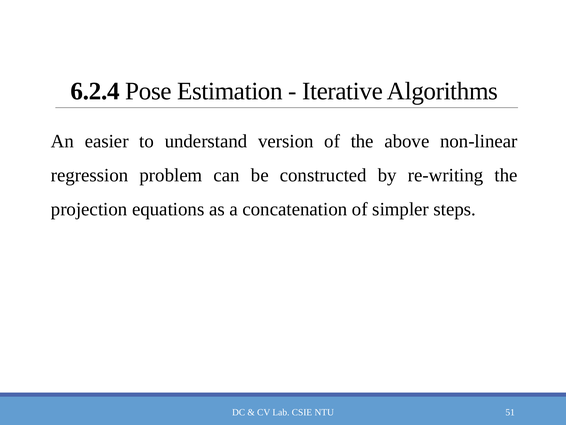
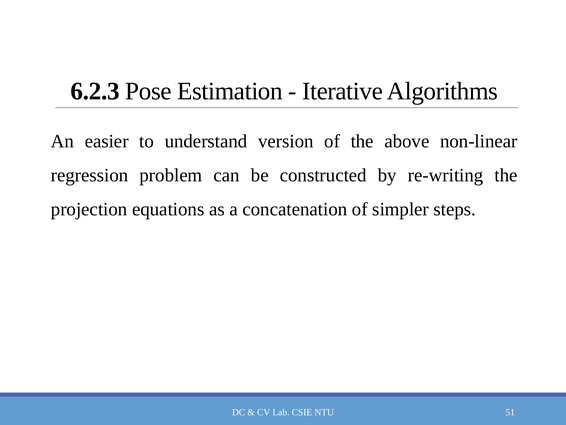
6.2.4: 6.2.4 -> 6.2.3 (95, 91)
